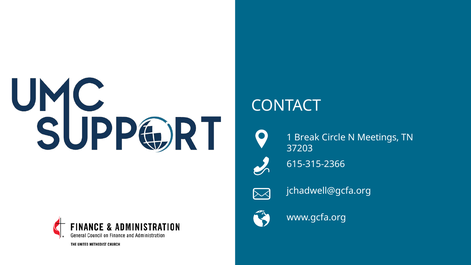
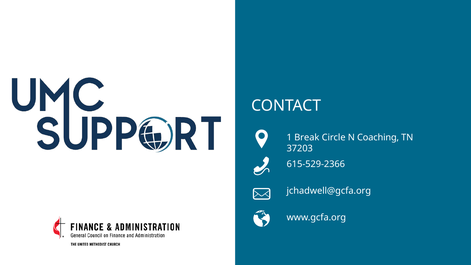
Meetings: Meetings -> Coaching (378, 138)
615-315-2366: 615-315-2366 -> 615-529-2366 (316, 164)
